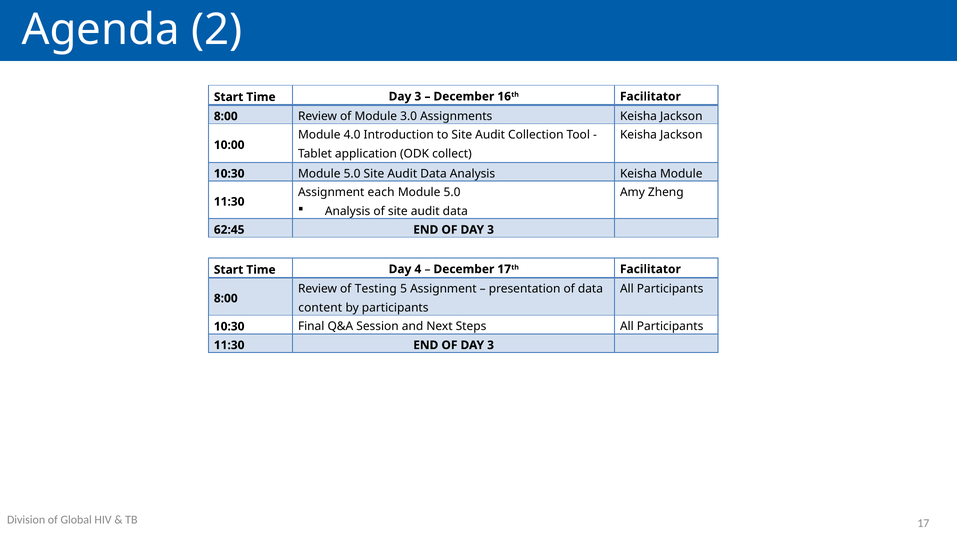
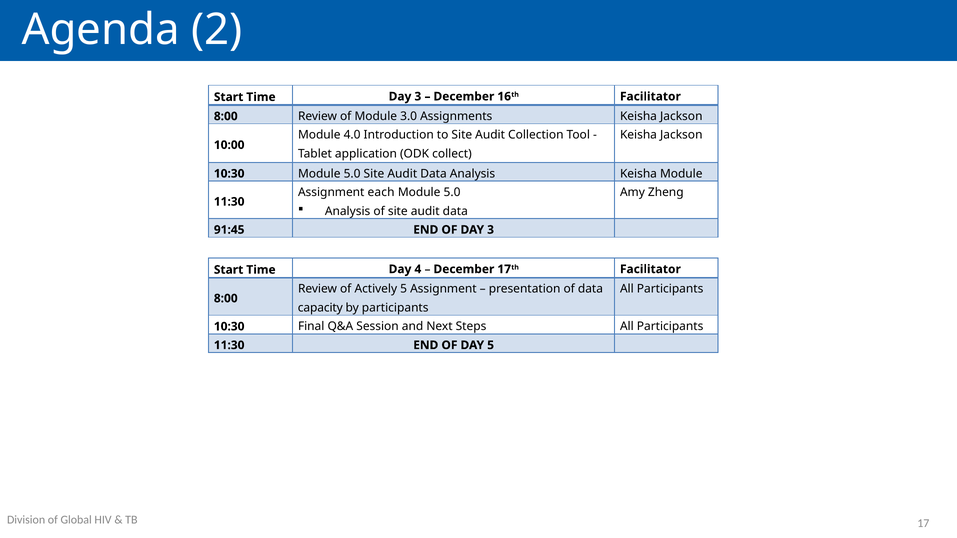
62:45: 62:45 -> 91:45 (229, 230)
Testing: Testing -> Actively (376, 289)
content: content -> capacity (320, 308)
3: 3 -> 5 (491, 345)
